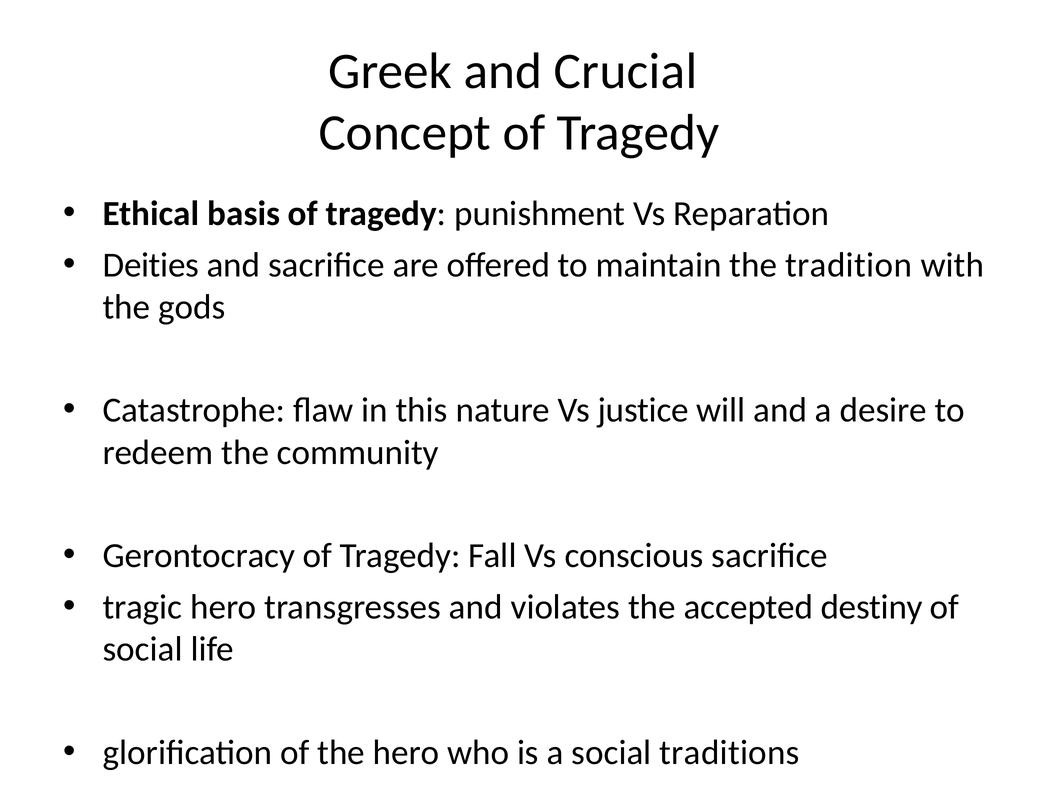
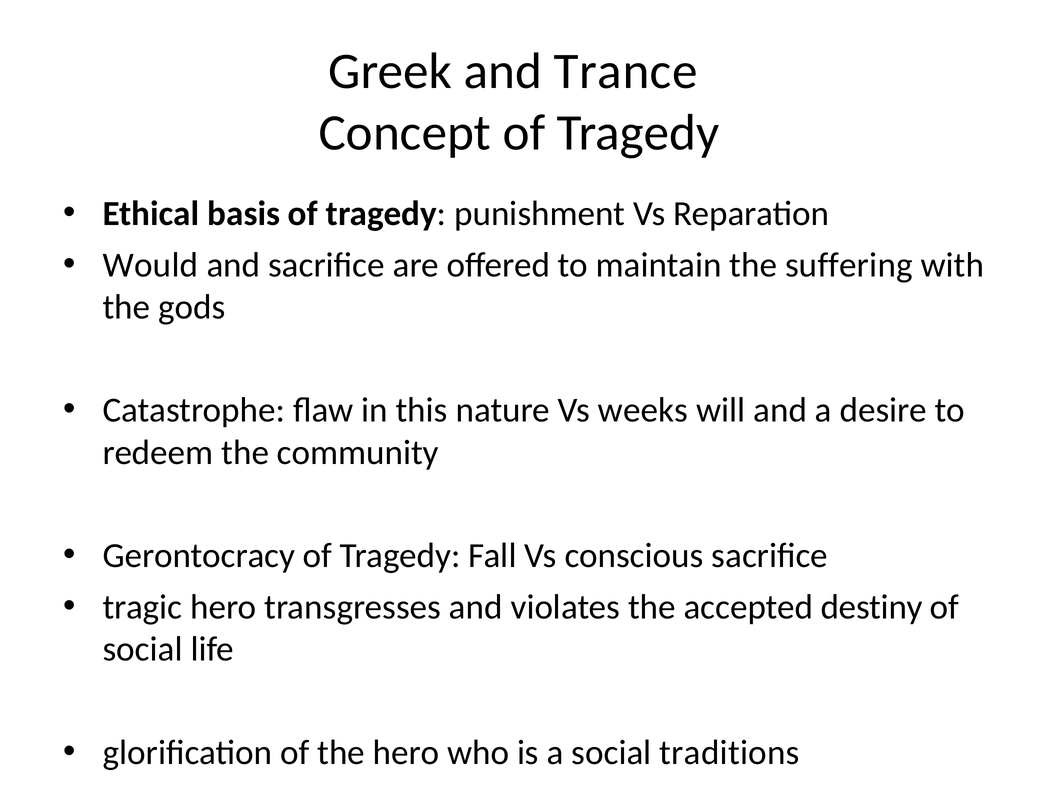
Crucial: Crucial -> Trance (626, 71)
Deities: Deities -> Would (151, 265)
tradition: tradition -> suffering (849, 265)
justice: justice -> weeks (643, 410)
